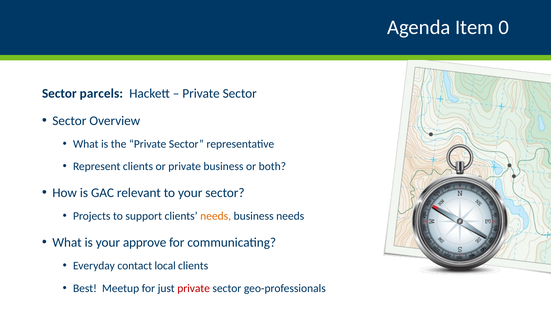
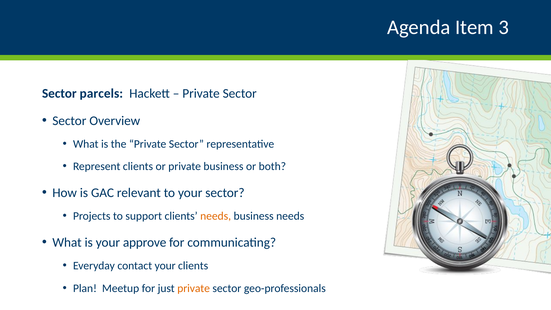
0: 0 -> 3 (504, 27)
contact local: local -> your (165, 266)
Best: Best -> Plan (85, 288)
private colour: red -> orange (194, 288)
